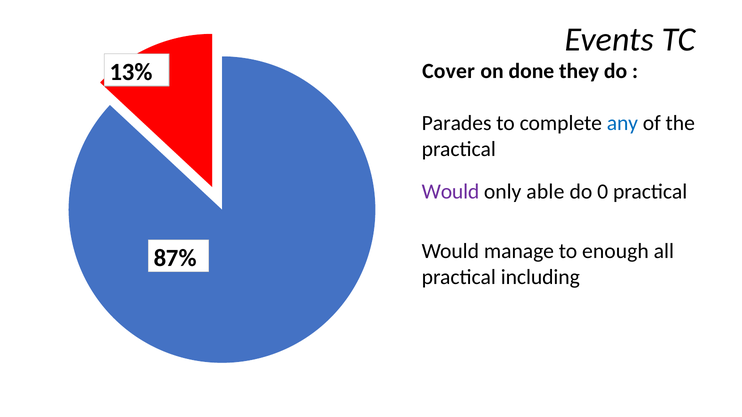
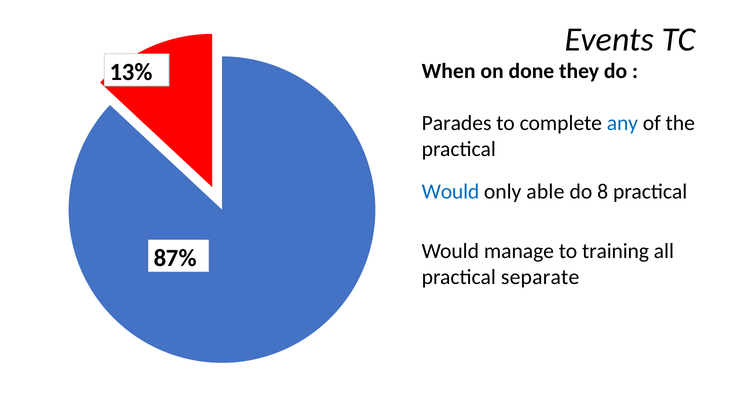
Cover: Cover -> When (449, 71)
Would colour: purple -> blue (451, 192)
0: 0 -> 8 (603, 192)
enough: enough -> training (616, 251)
including: including -> separate (540, 277)
